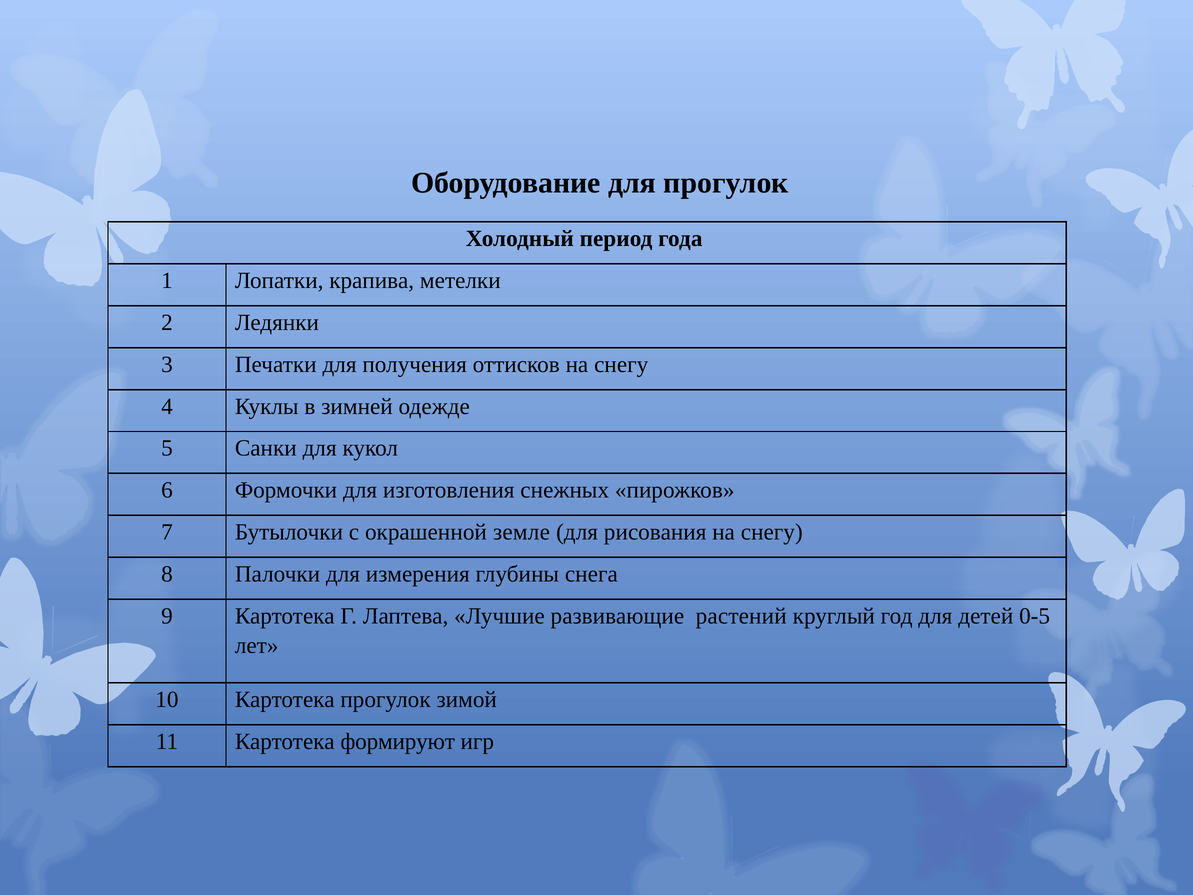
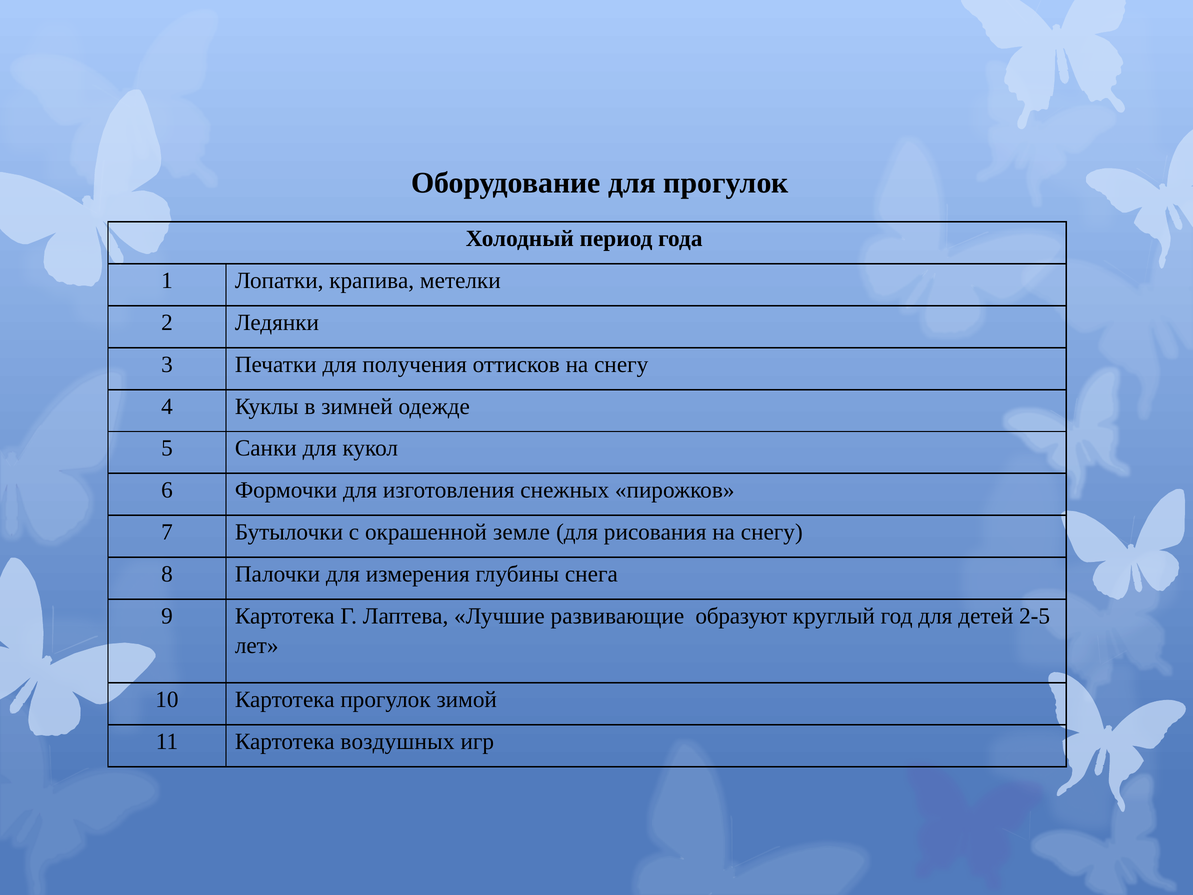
растений: растений -> образуют (741, 616)
0-5: 0-5 -> 2-5 (1035, 616)
формируют: формируют -> воздушных (397, 741)
